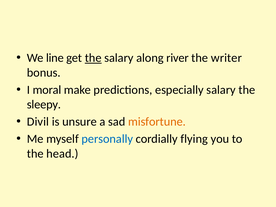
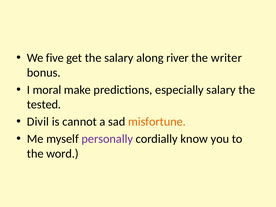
line: line -> five (55, 58)
the underline: present -> none (93, 58)
sleepy: sleepy -> tested (44, 105)
unsure: unsure -> cannot (80, 122)
personally colour: blue -> purple (107, 139)
flying: flying -> know (194, 139)
head: head -> word (62, 154)
